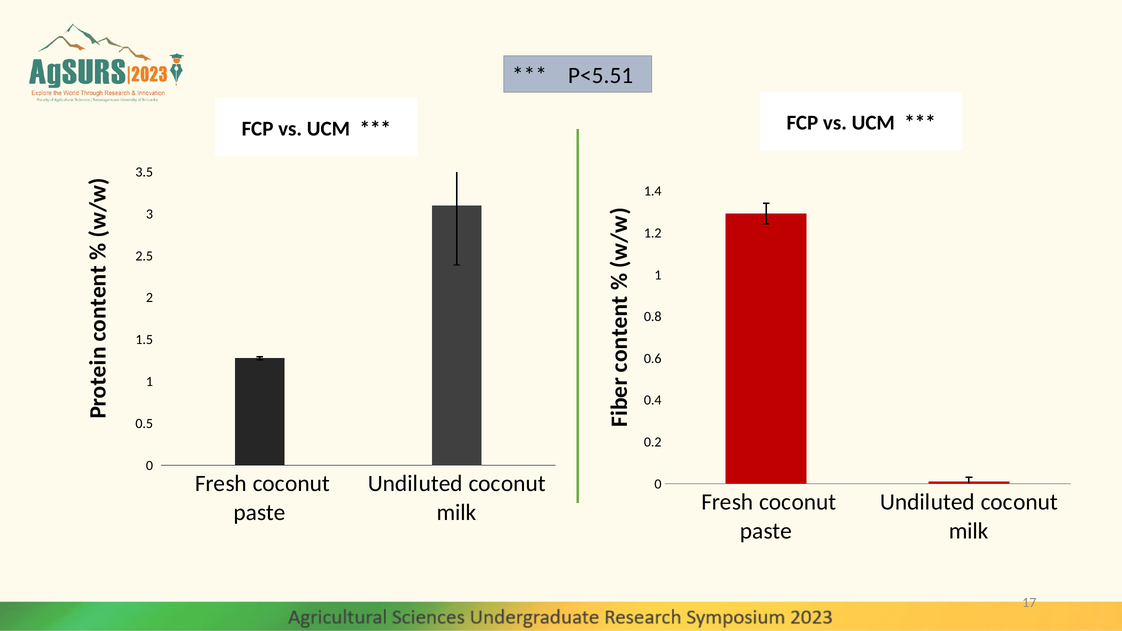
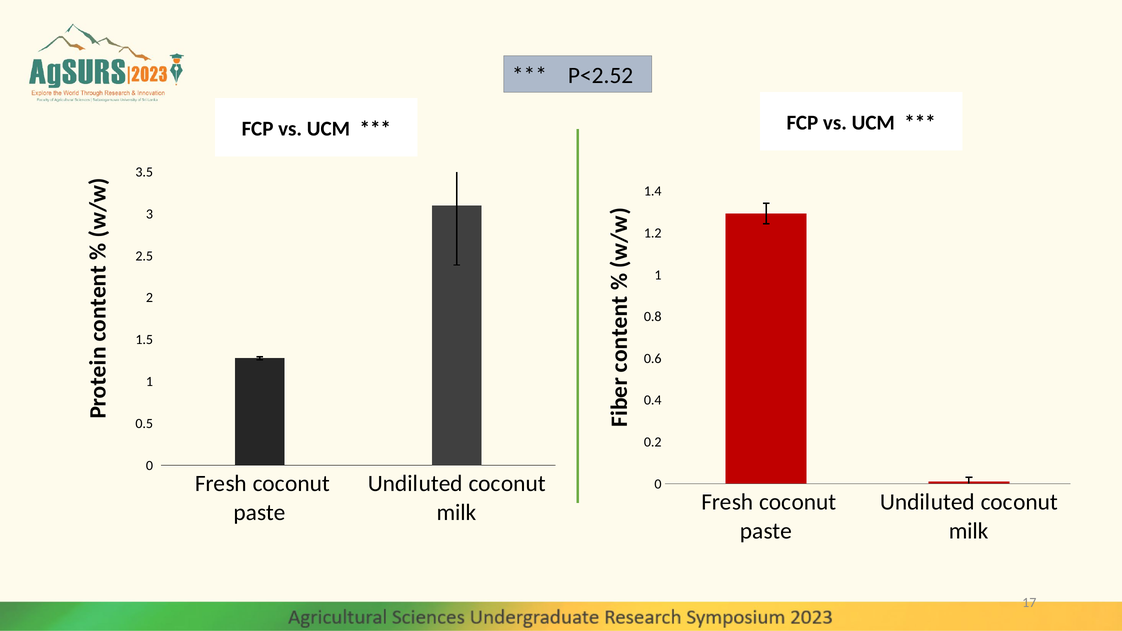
P<5.51: P<5.51 -> P<2.52 (601, 76)
